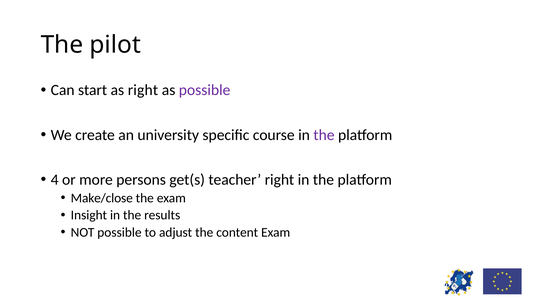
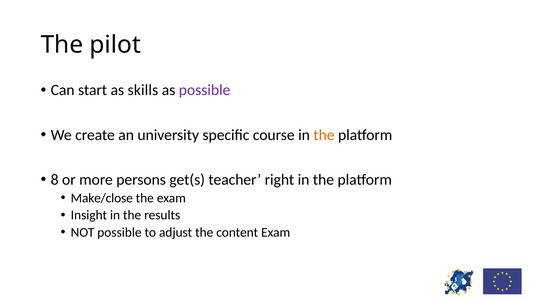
as right: right -> skills (143, 90)
the colour: purple -> orange (324, 135)
4: 4 -> 8 (55, 180)
